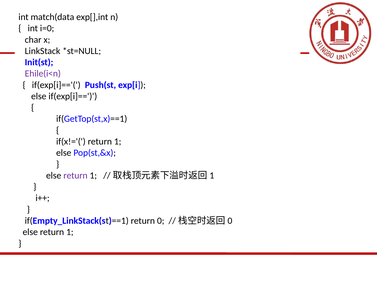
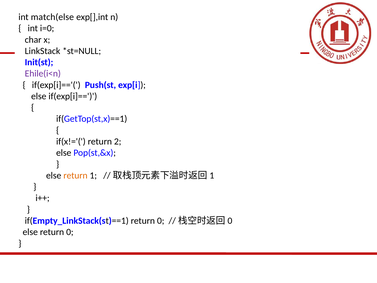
match(data: match(data -> match(else (52, 17)
if(x!='( return 1: 1 -> 2 (118, 141)
return colour: purple -> orange (75, 175)
1: 1 -> 0 (70, 232)
